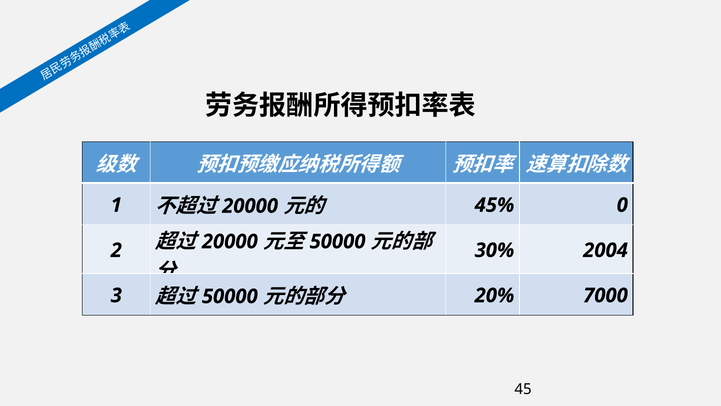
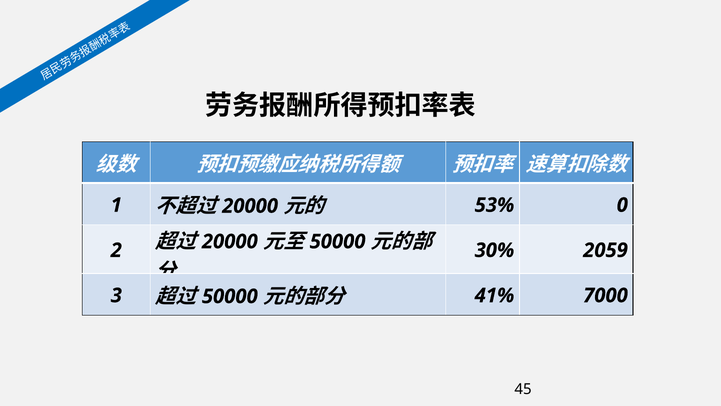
45%: 45% -> 53% (494, 205)
2004: 2004 -> 2059 (606, 250)
20%: 20% -> 41% (494, 295)
